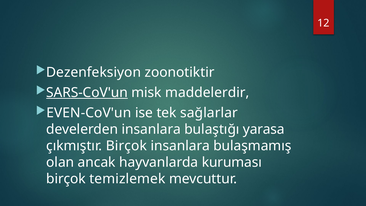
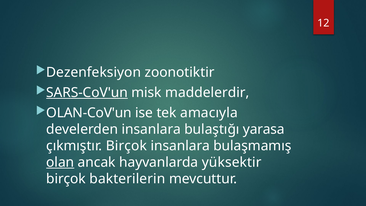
EVEN-CoV'un: EVEN-CoV'un -> OLAN-CoV'un (89, 113)
sağlarlar: sağlarlar -> amacıyla (209, 113)
olan underline: none -> present (60, 162)
kuruması: kuruması -> yüksektir (232, 162)
temizlemek: temizlemek -> bakterilerin (127, 179)
